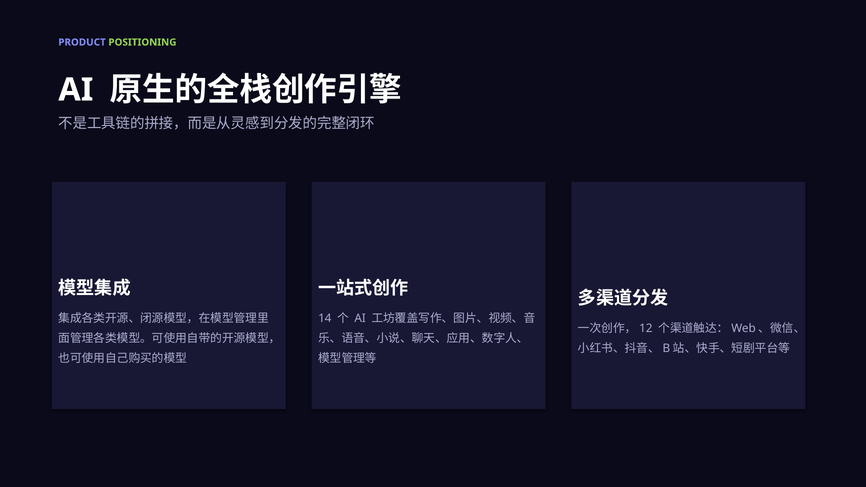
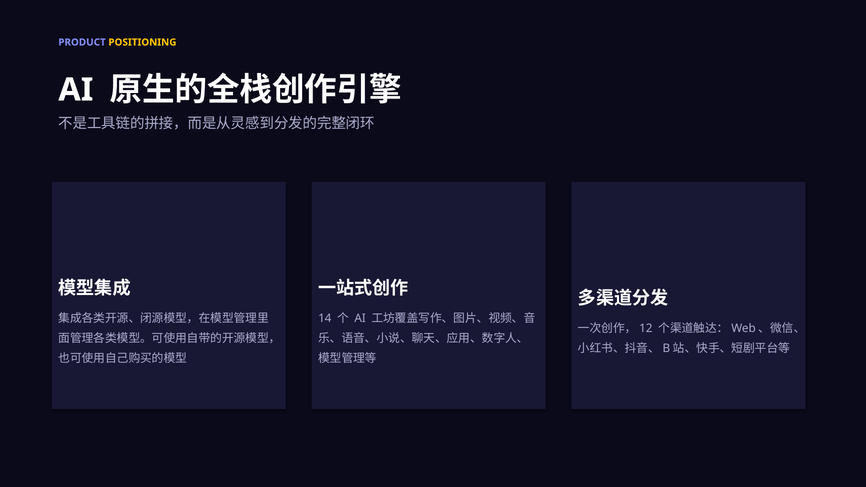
POSITIONING colour: light green -> yellow (142, 42)
